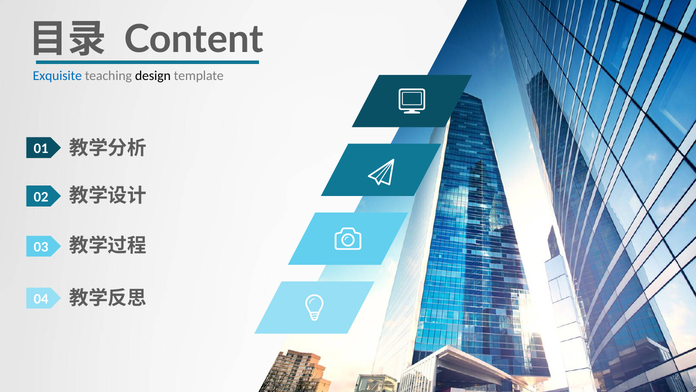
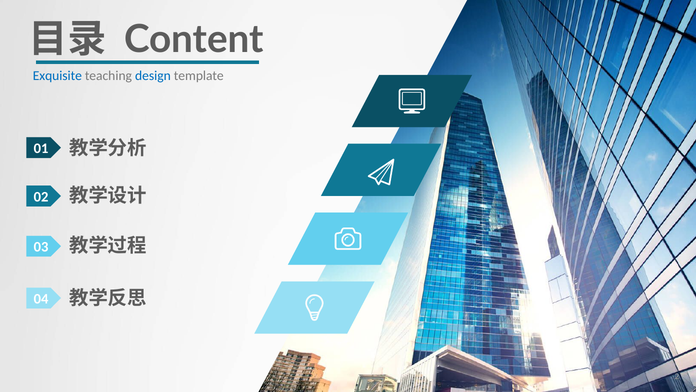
design colour: black -> blue (153, 76)
